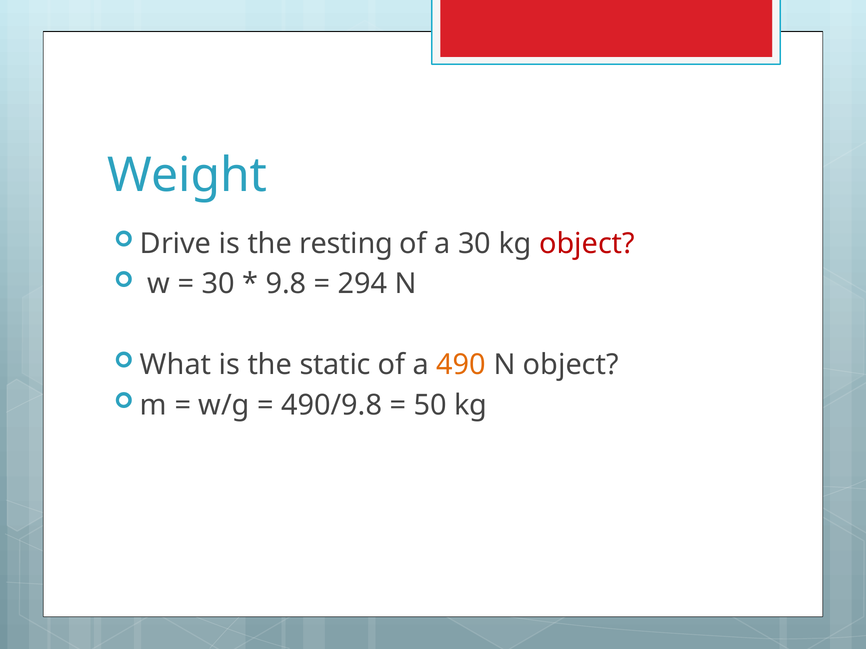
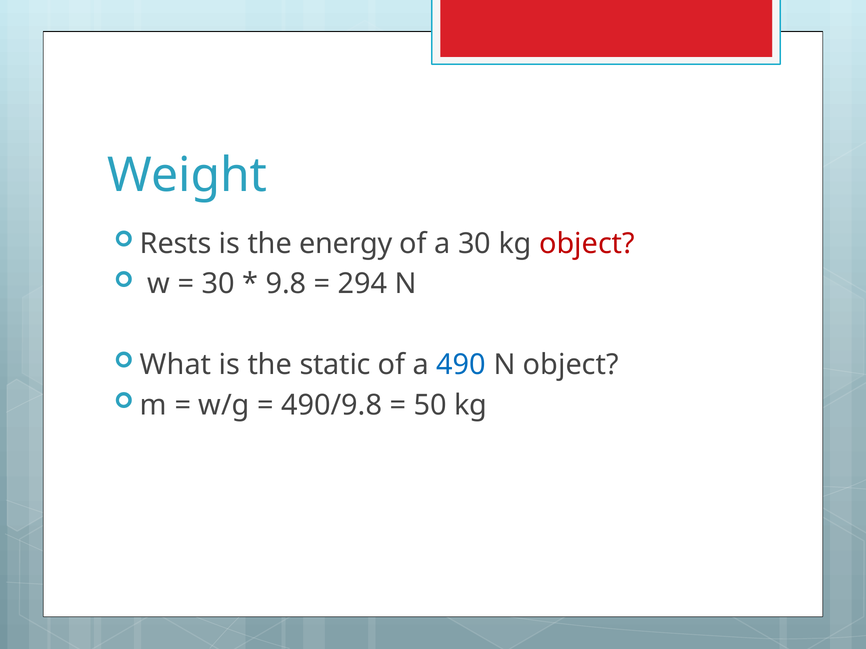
Drive: Drive -> Rests (176, 244)
resting: resting -> energy (346, 244)
490 colour: orange -> blue (461, 365)
